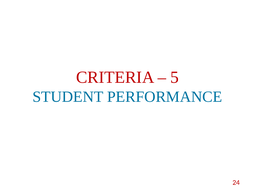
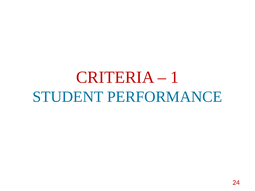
5: 5 -> 1 (175, 77)
